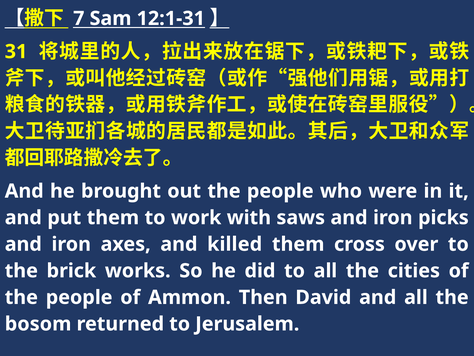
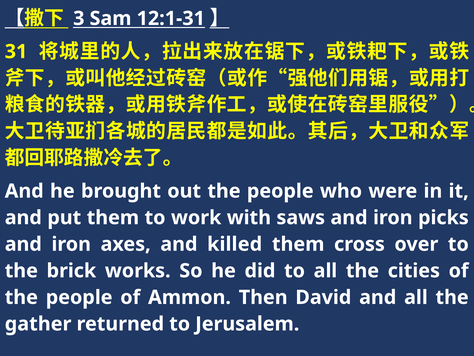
7: 7 -> 3 (79, 18)
bosom: bosom -> gather (38, 324)
